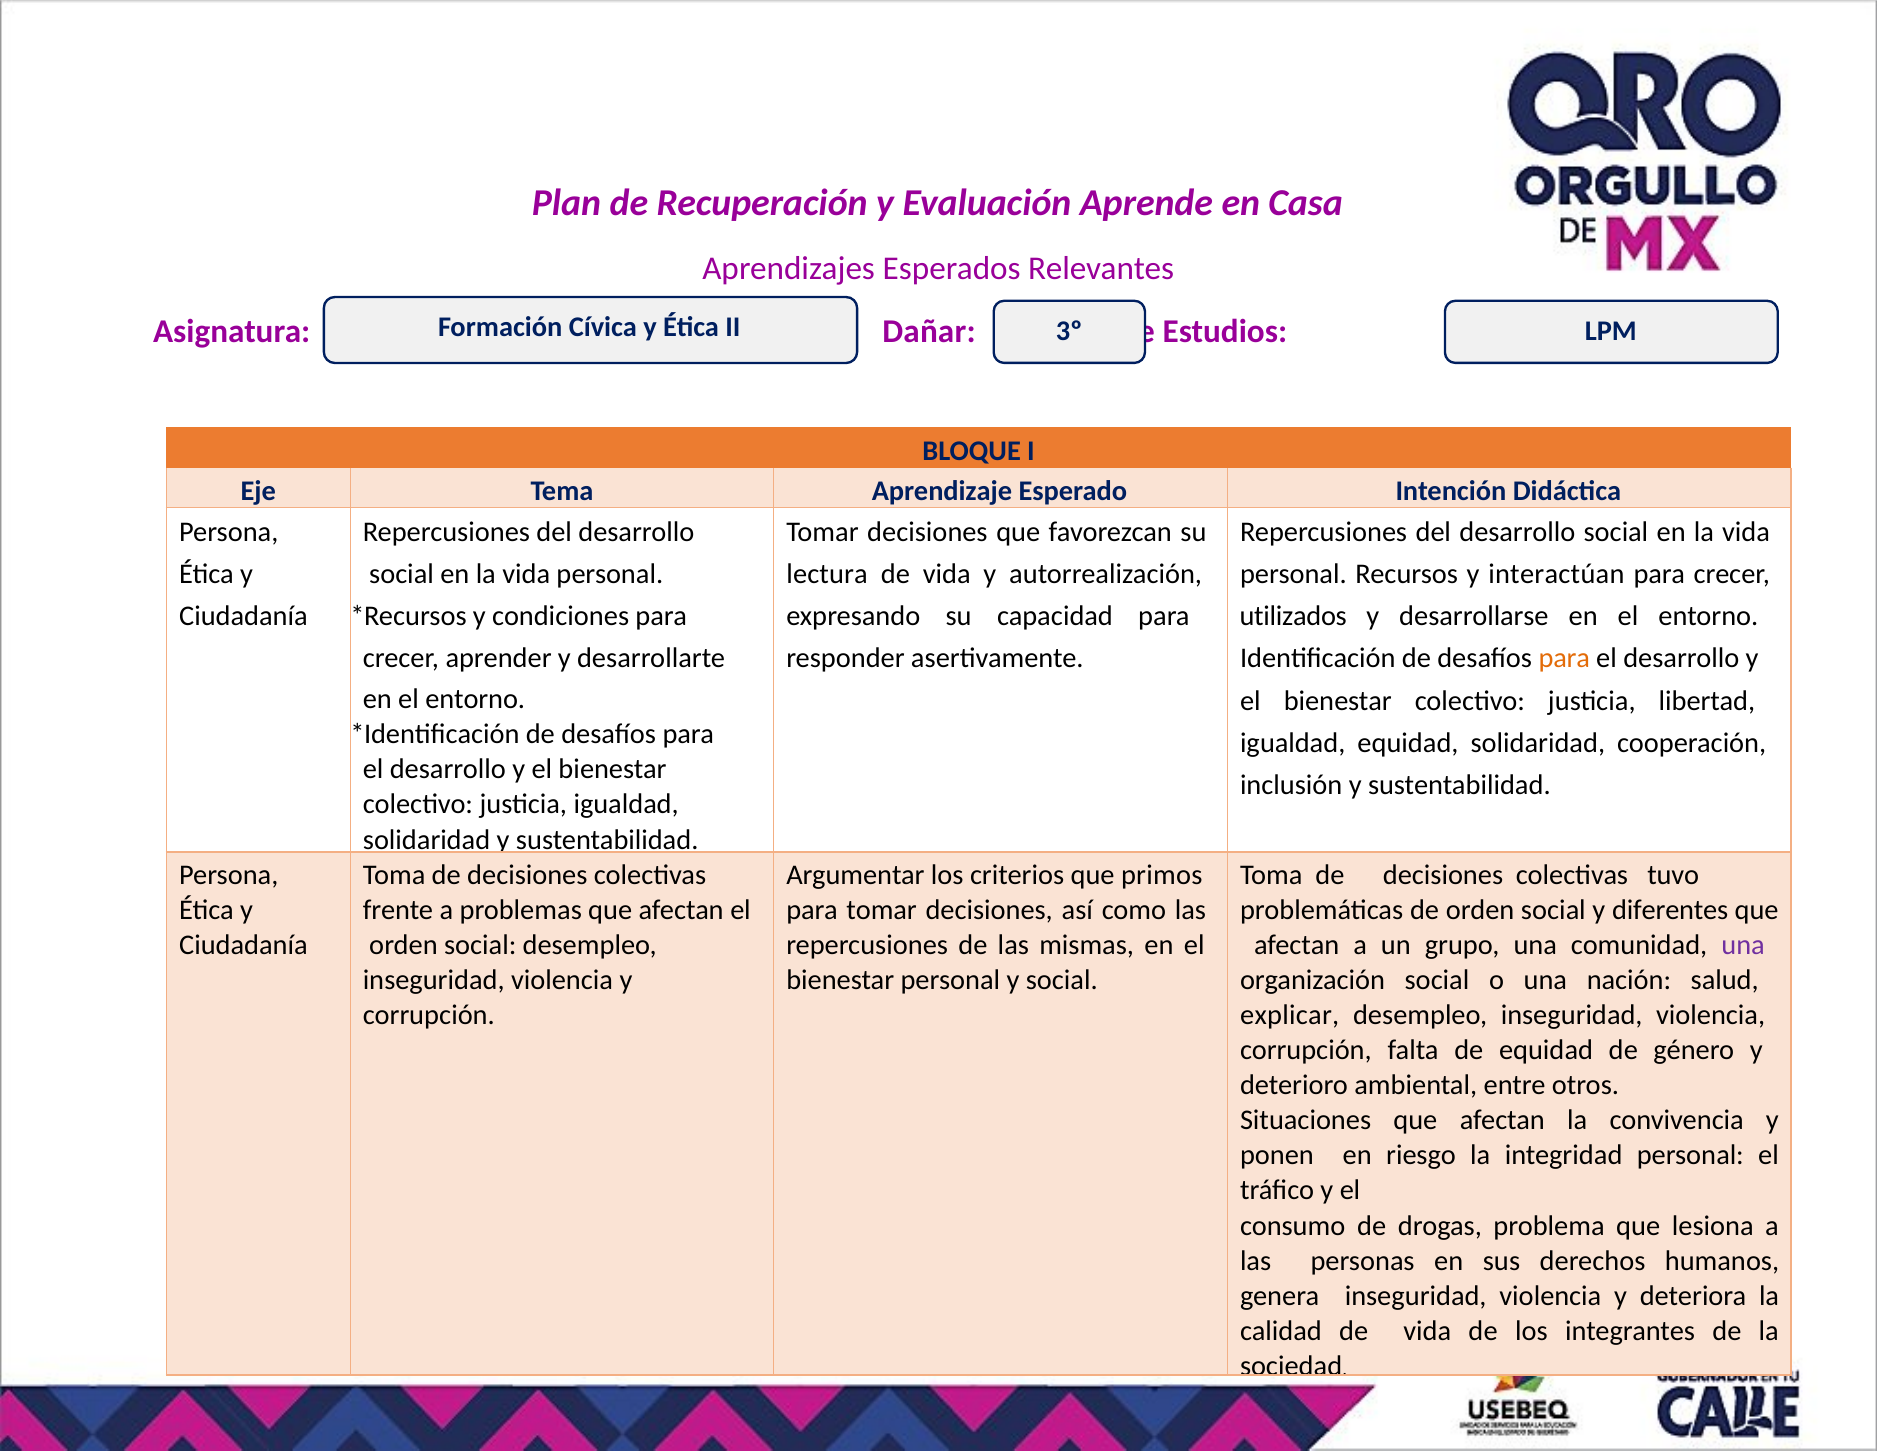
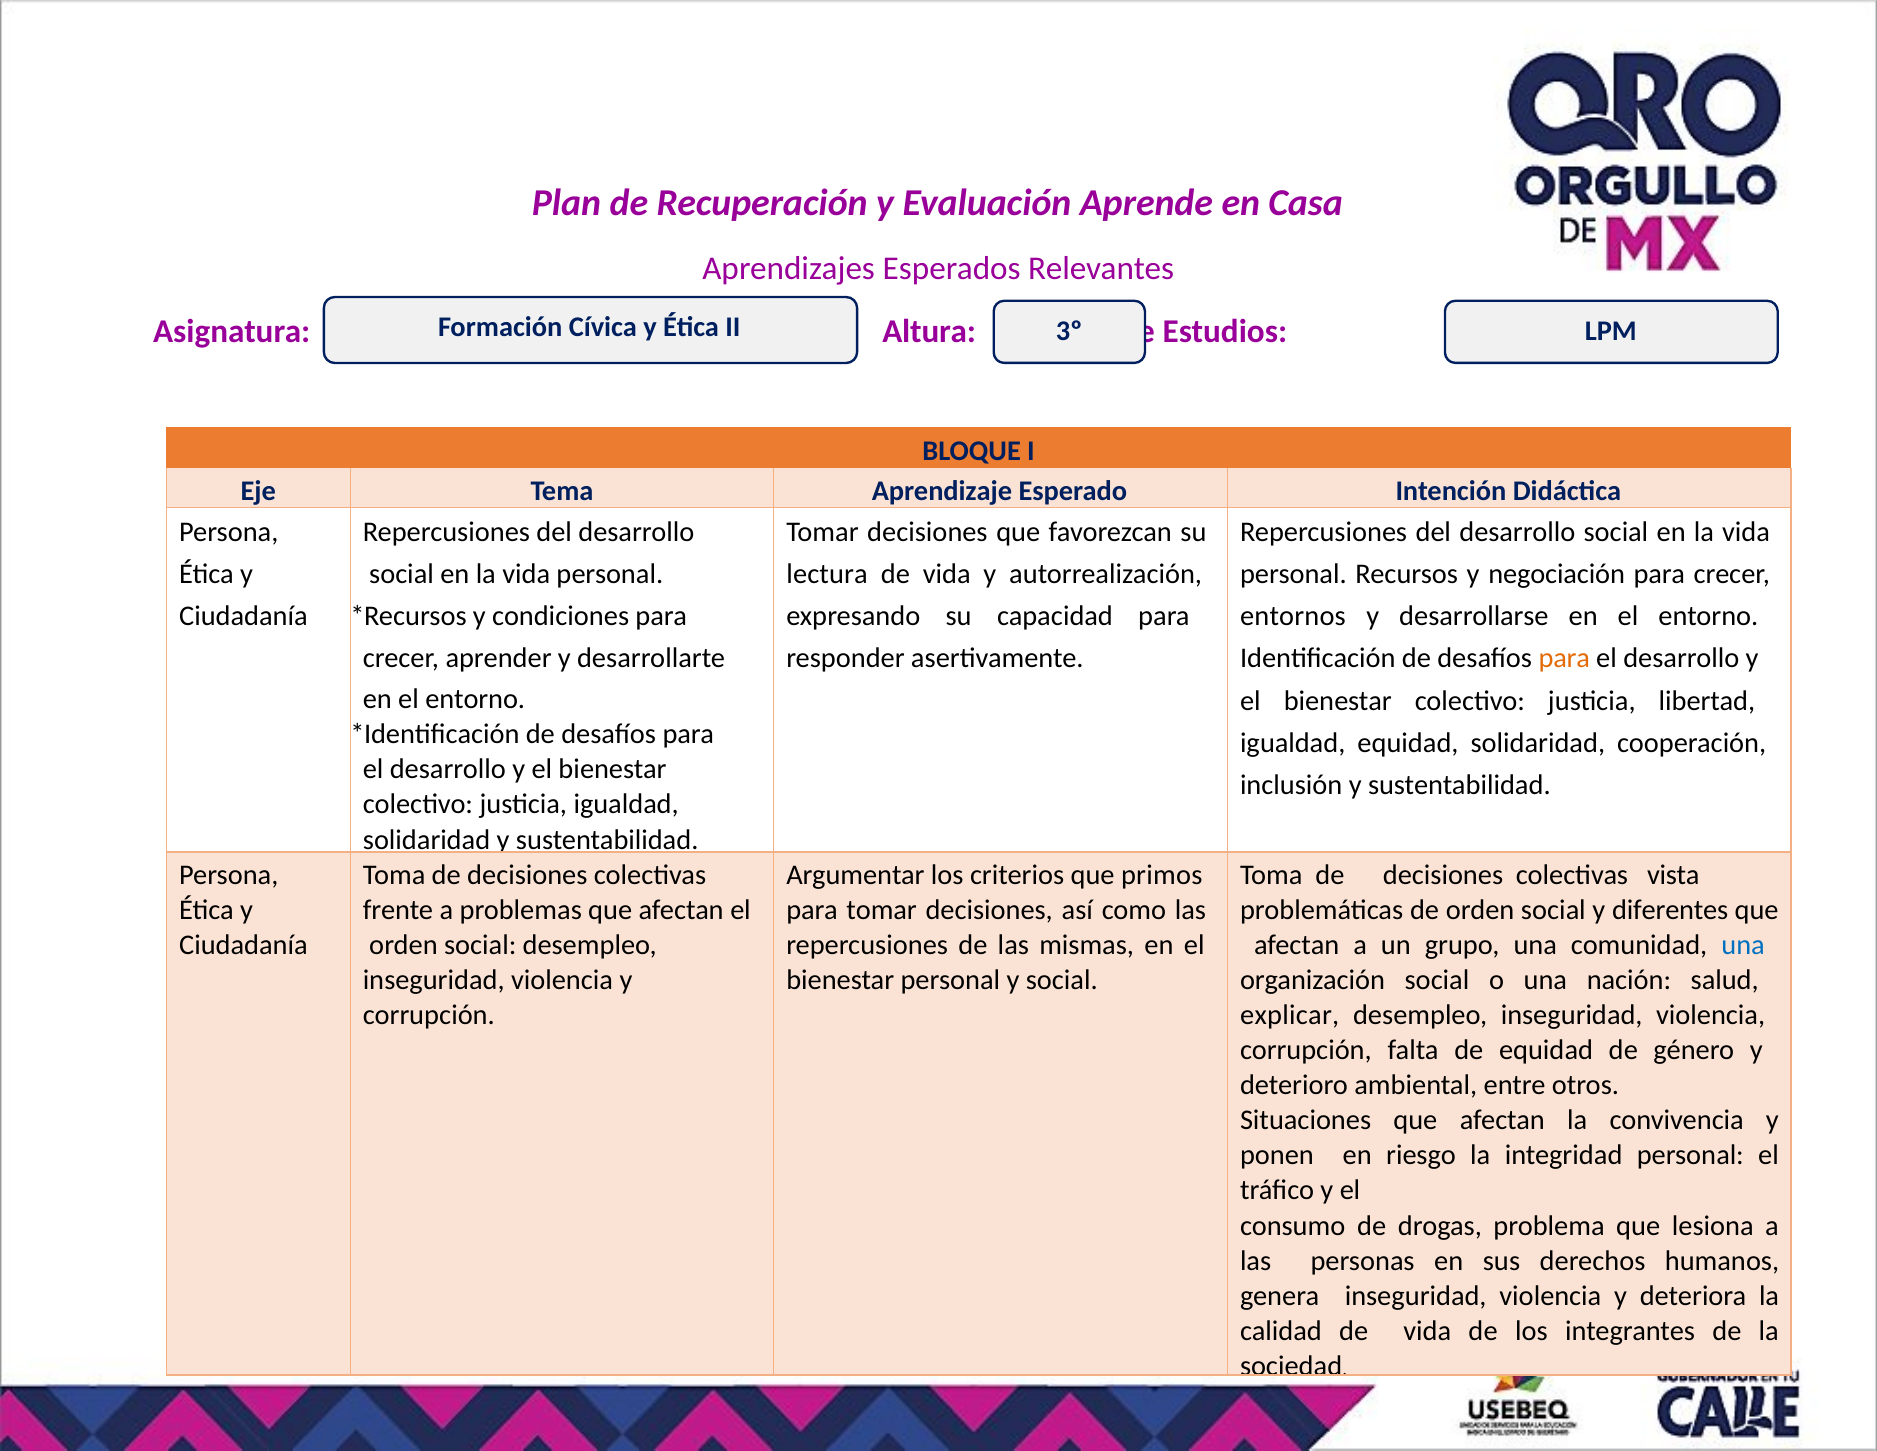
Dañar: Dañar -> Altura (929, 331)
interactúan: interactúan -> negociación (1557, 574)
utilizados: utilizados -> entornos (1293, 616)
tuvo: tuvo -> vista (1673, 875)
una colour: purple -> blue (1743, 945)
